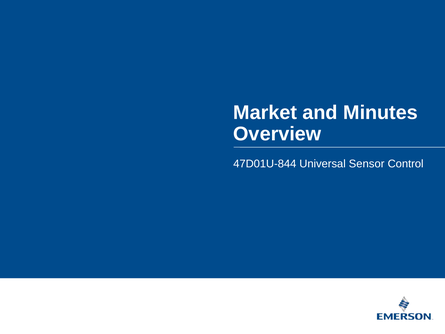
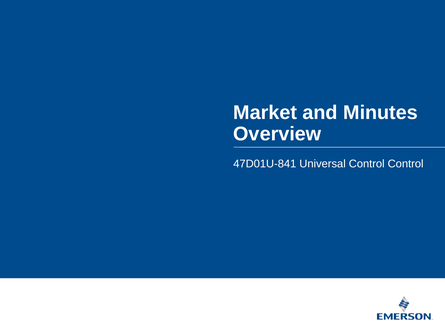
47D01U-844: 47D01U-844 -> 47D01U-841 (265, 164)
Universal Sensor: Sensor -> Control (367, 164)
